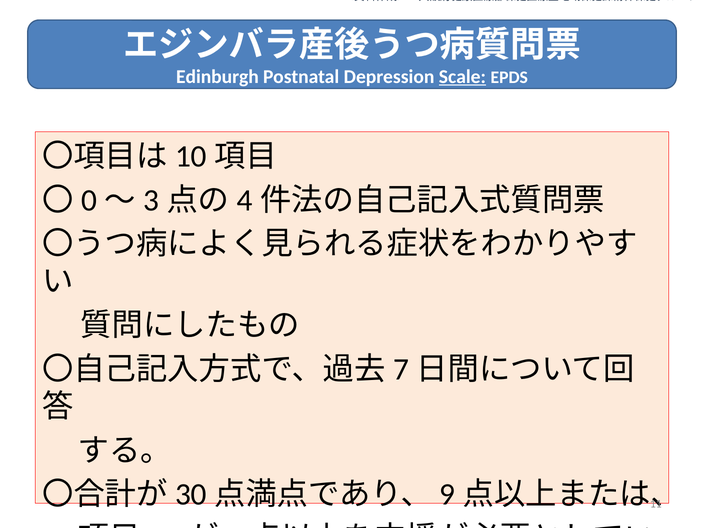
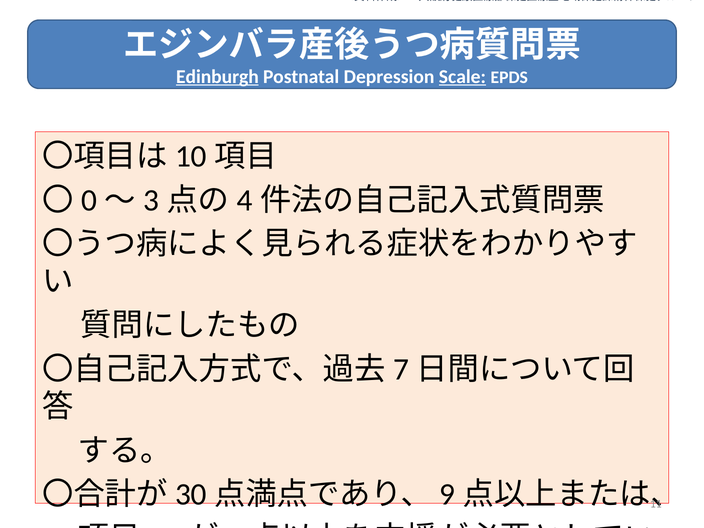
Edinburgh underline: none -> present (217, 77)
